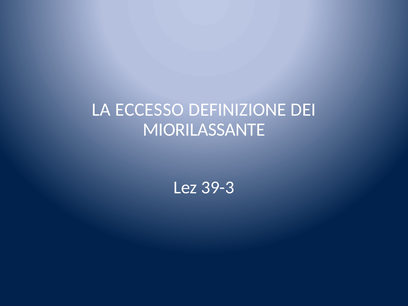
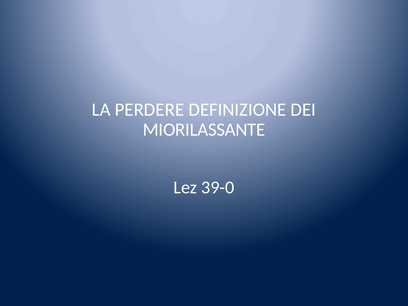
ECCESSO: ECCESSO -> PERDERE (149, 110)
39-3: 39-3 -> 39-0 (218, 188)
